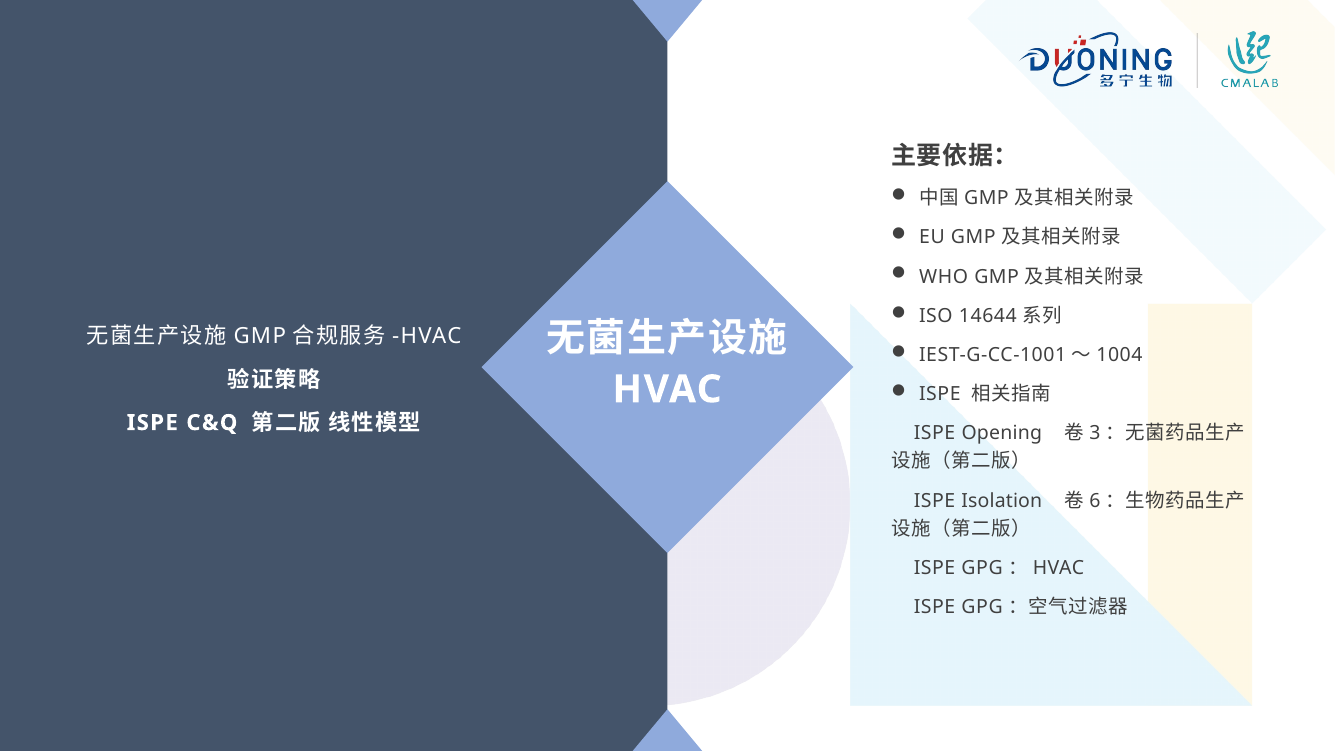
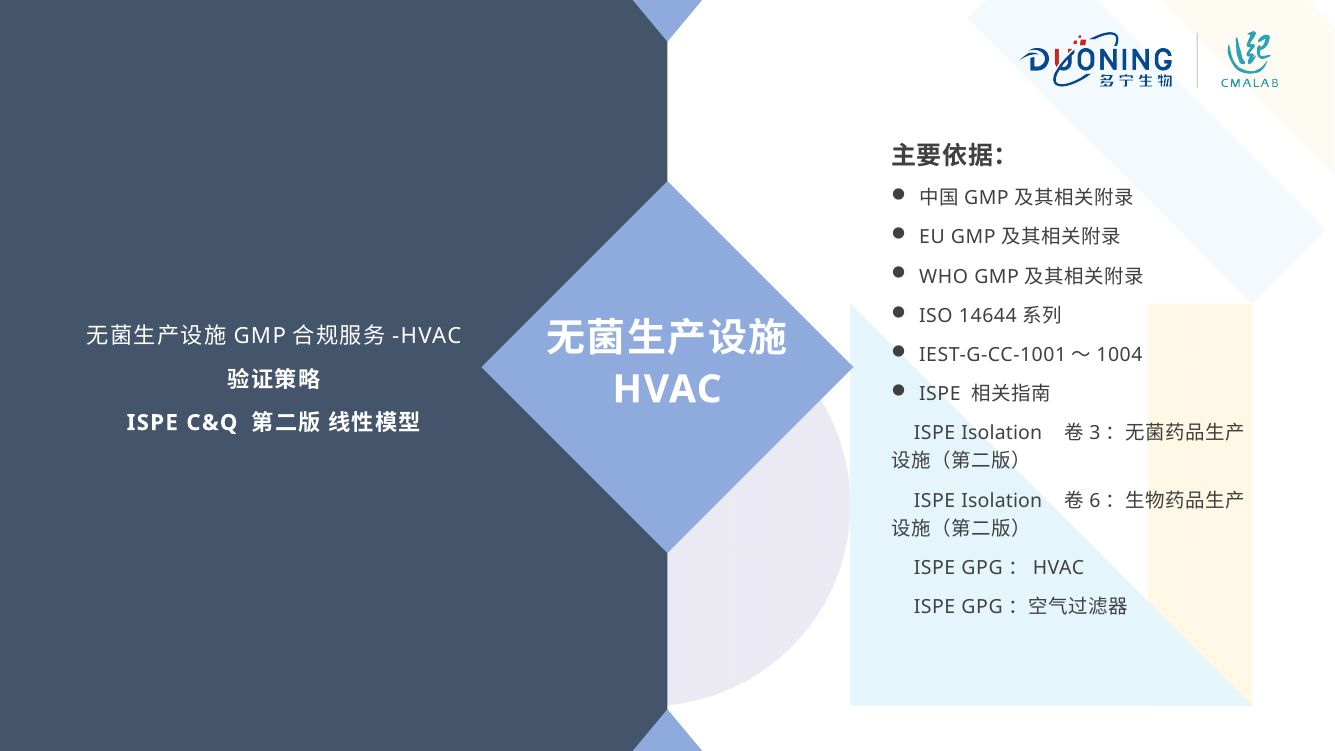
Opening: Opening -> Isolation (1002, 433)
